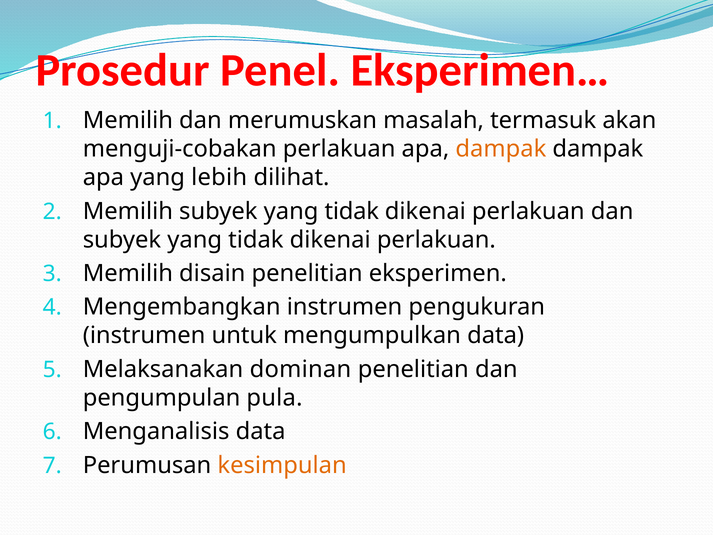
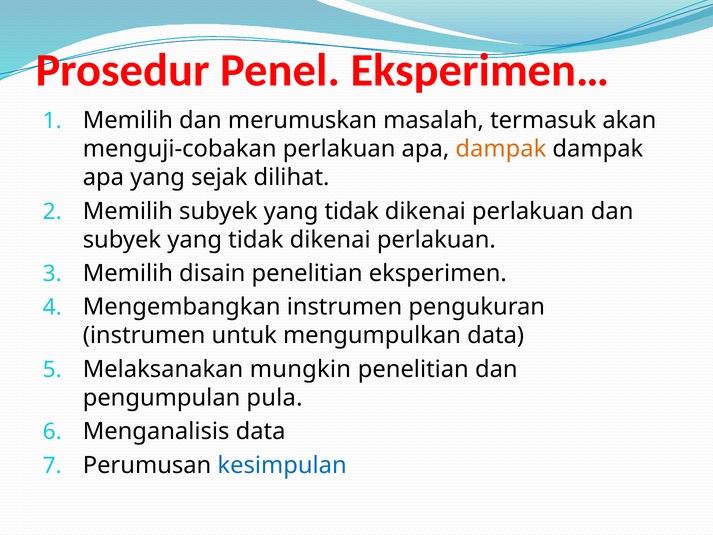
lebih: lebih -> sejak (219, 177)
dominan: dominan -> mungkin (300, 369)
kesimpulan colour: orange -> blue (282, 465)
